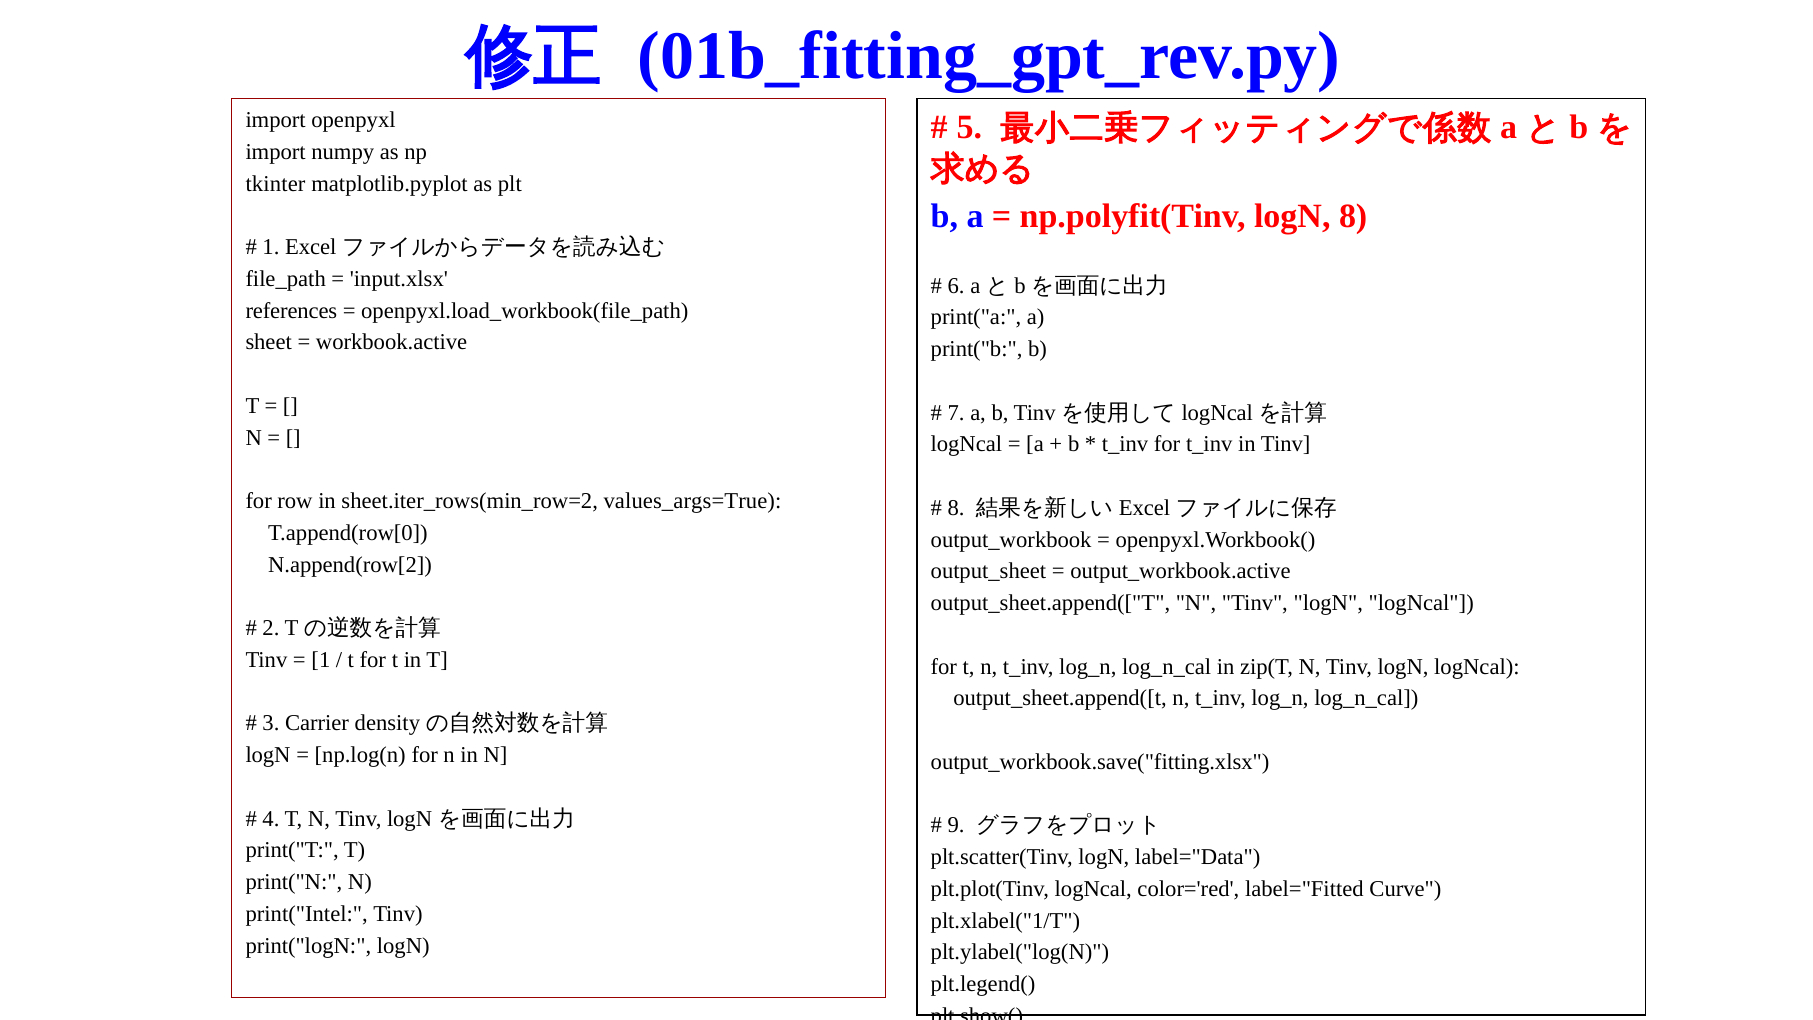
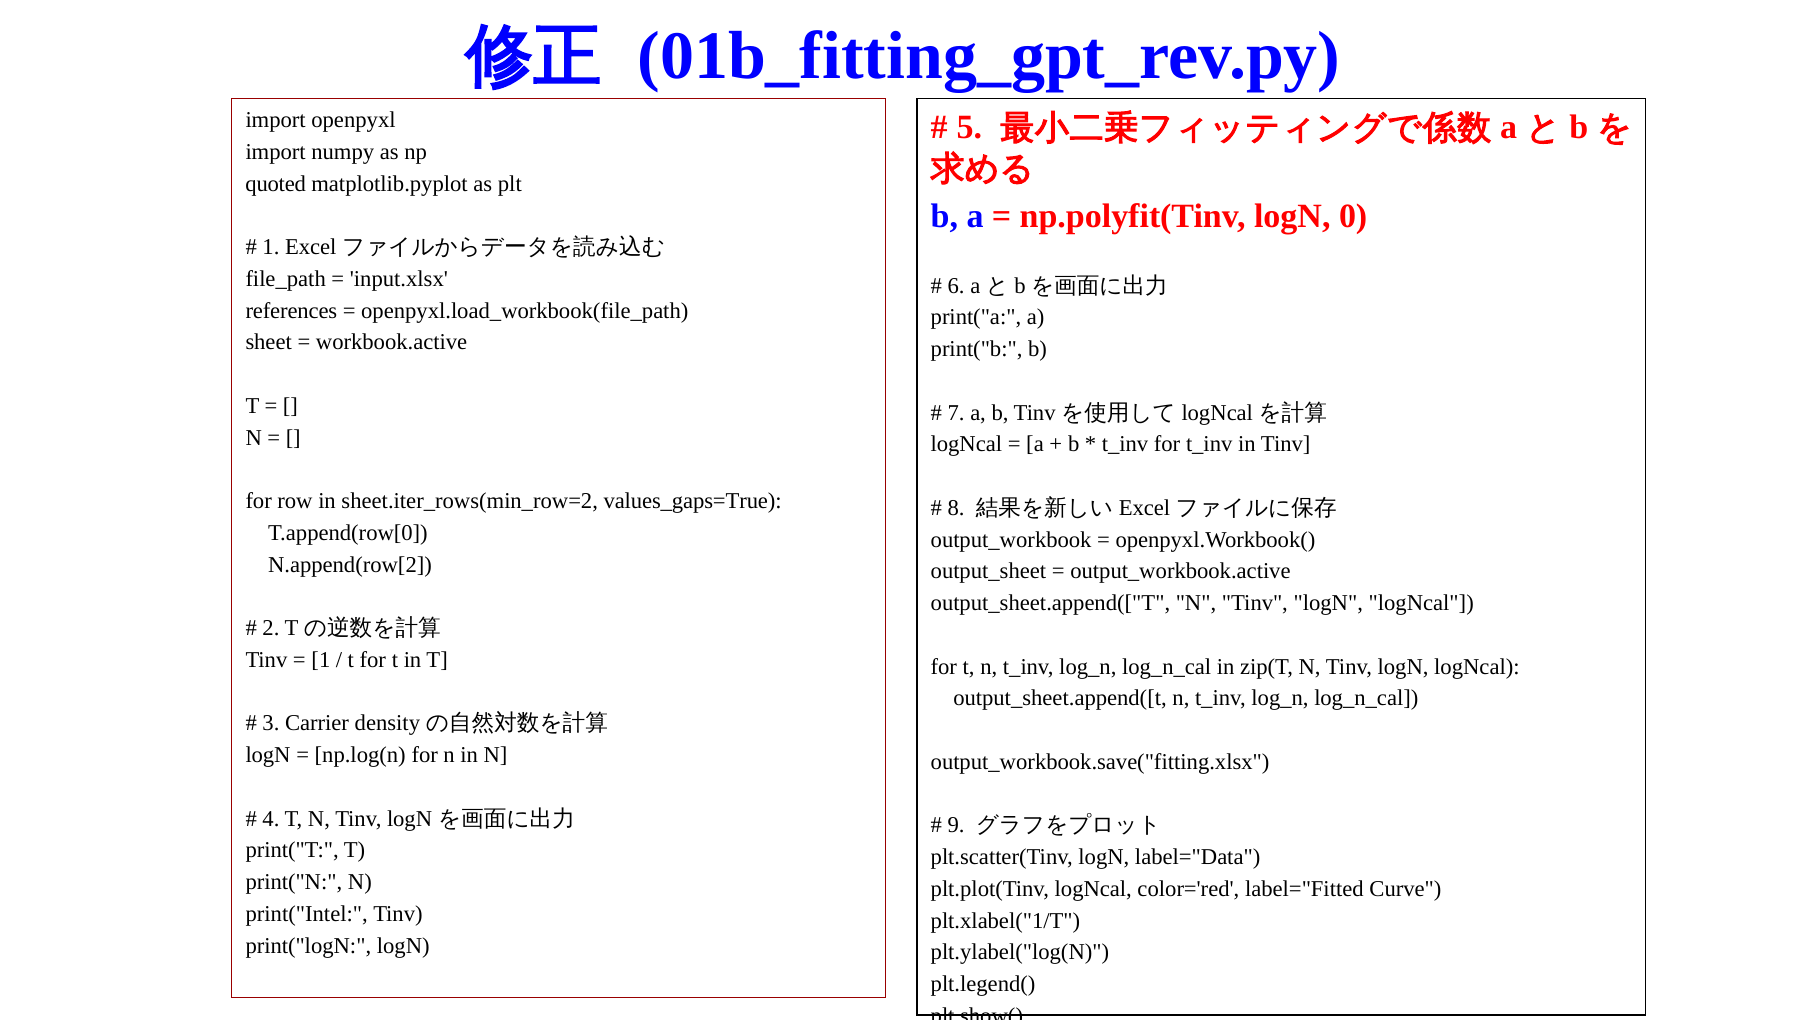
tkinter: tkinter -> quoted (276, 184)
logN 8: 8 -> 0 (1353, 216)
values_args=True: values_args=True -> values_gaps=True (693, 501)
